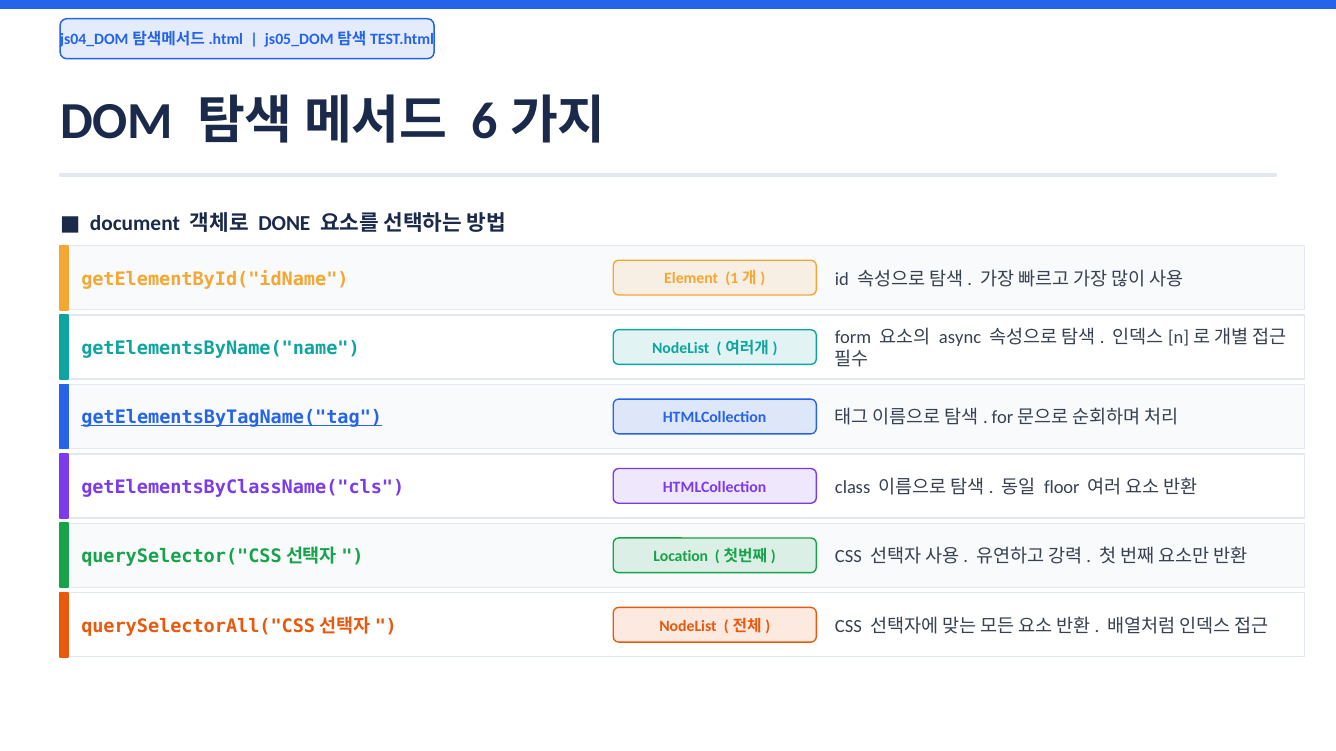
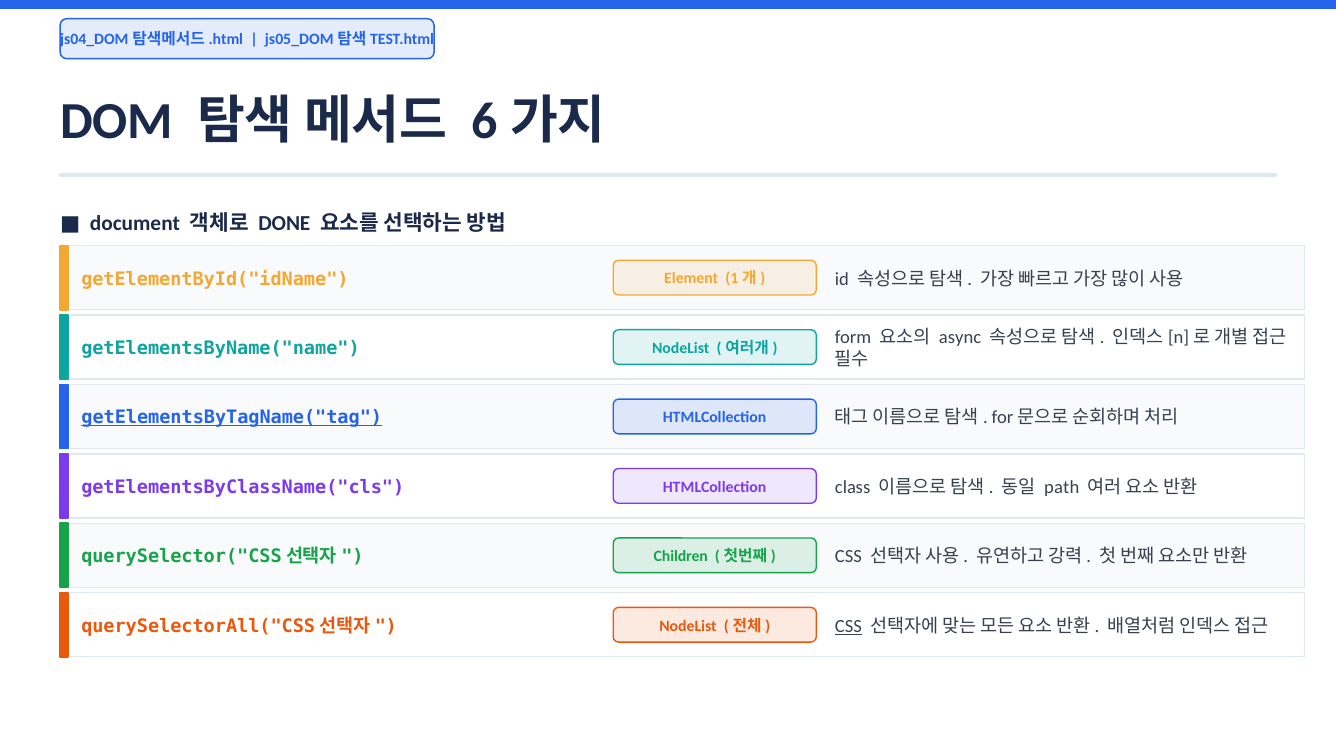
floor: floor -> path (1062, 488)
Location: Location -> Children (681, 557)
CSS underline: none -> present (848, 627)
